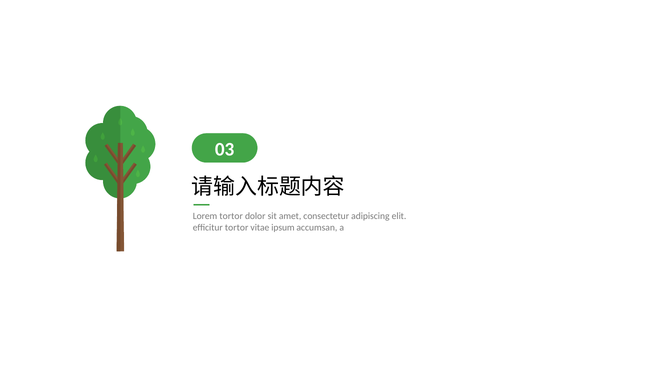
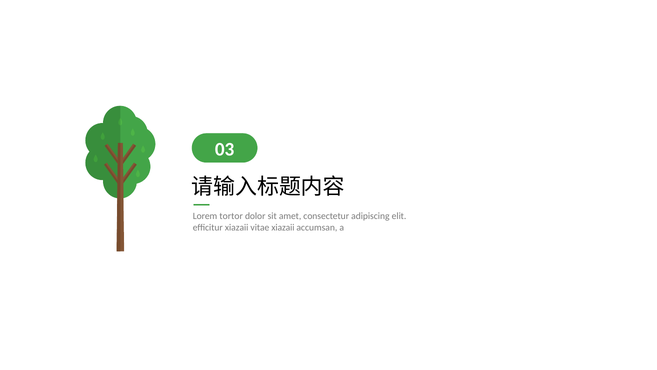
efficitur tortor: tortor -> xiazaii (237, 228)
vitae ipsum: ipsum -> xiazaii (283, 228)
